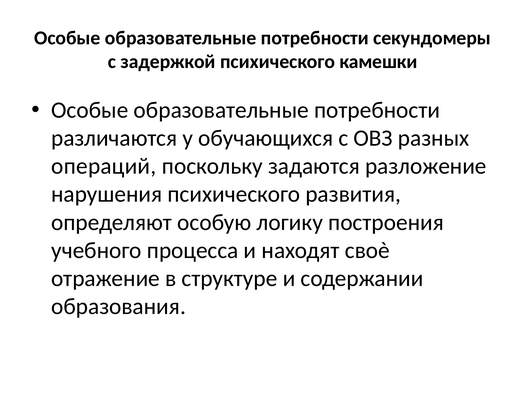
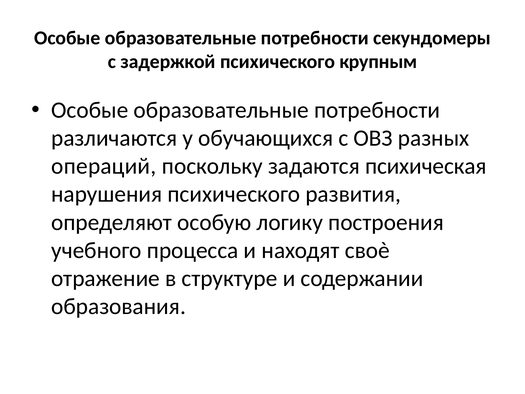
камешки: камешки -> крупным (378, 62)
разложение: разложение -> психическая (426, 166)
